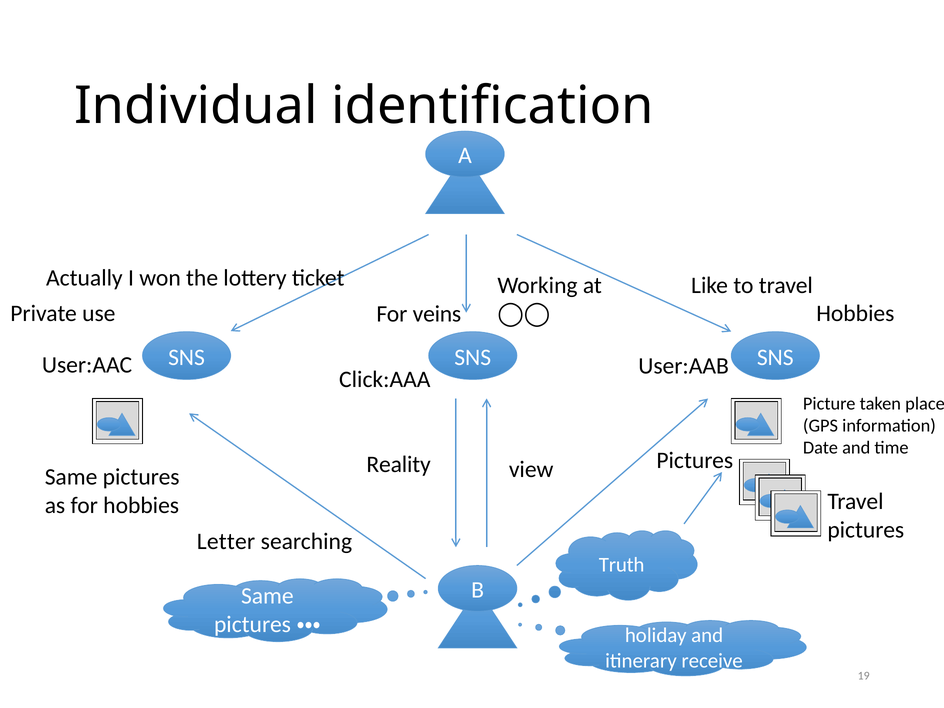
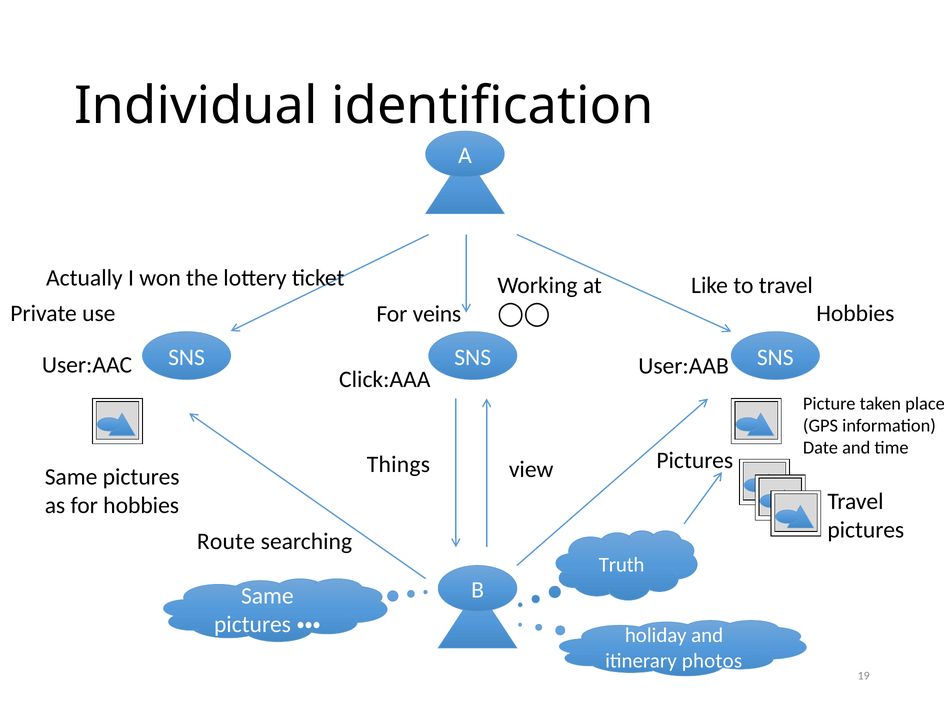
Reality: Reality -> Things (398, 464)
Letter: Letter -> Route (226, 541)
receive: receive -> photos (712, 661)
